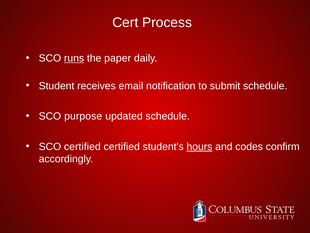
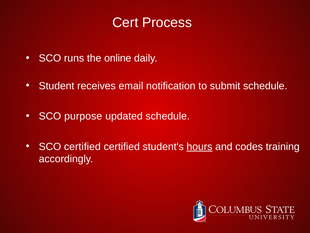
runs underline: present -> none (74, 58)
paper: paper -> online (118, 58)
confirm: confirm -> training (283, 146)
